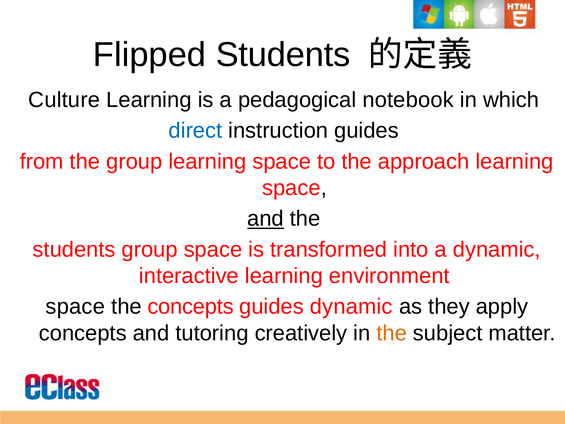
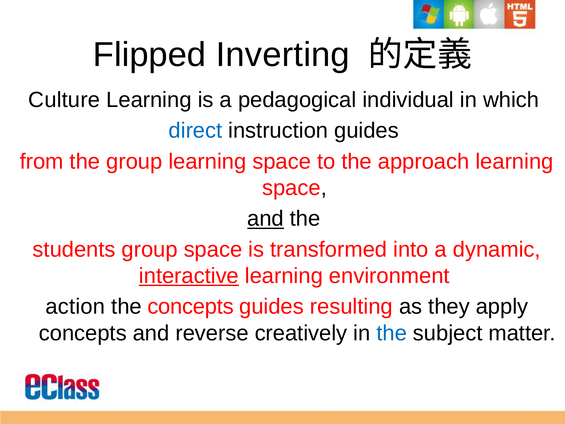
Flipped Students: Students -> Inverting (283, 55)
notebook: notebook -> individual (408, 100)
interactive underline: none -> present (189, 276)
space: space -> action (75, 307)
guides dynamic: dynamic -> resulting (351, 307)
tutoring: tutoring -> reverse (212, 333)
the colour: orange -> blue (392, 333)
